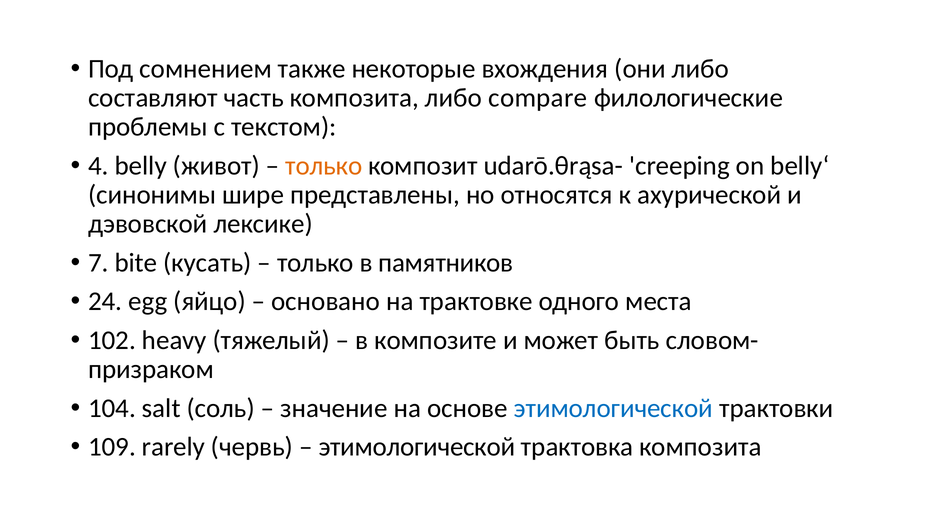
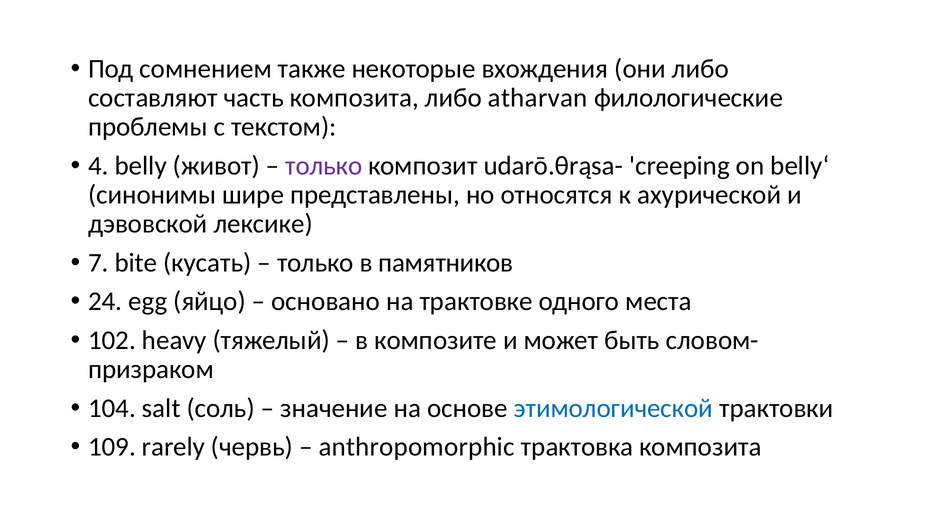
compare: compare -> atharvan (538, 98)
только colour: orange -> purple (324, 166)
этимологической: этимологической -> anthropomorphic (417, 447)
